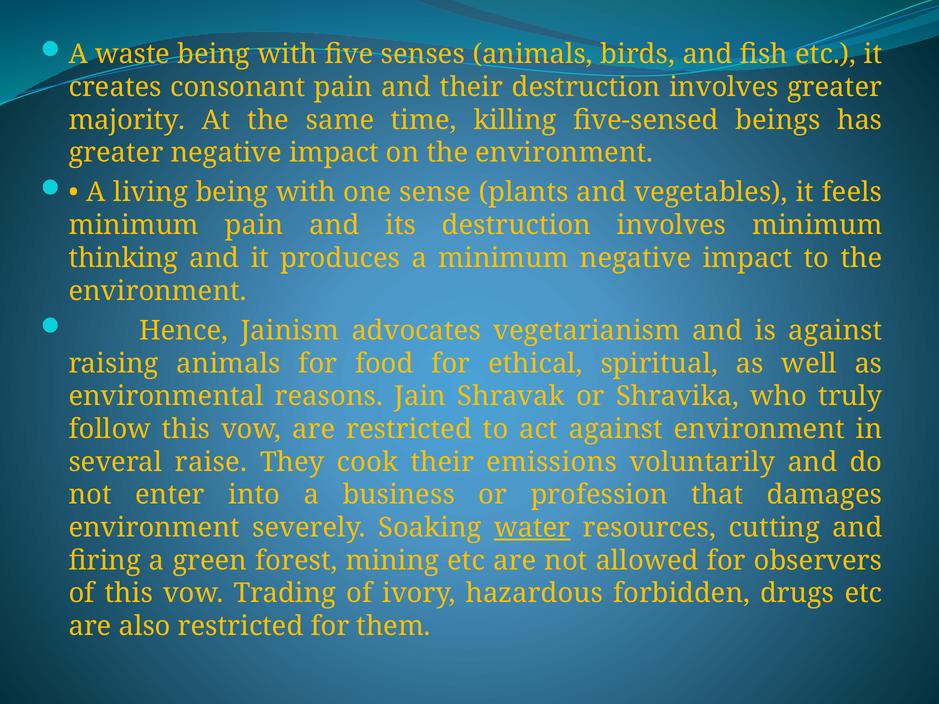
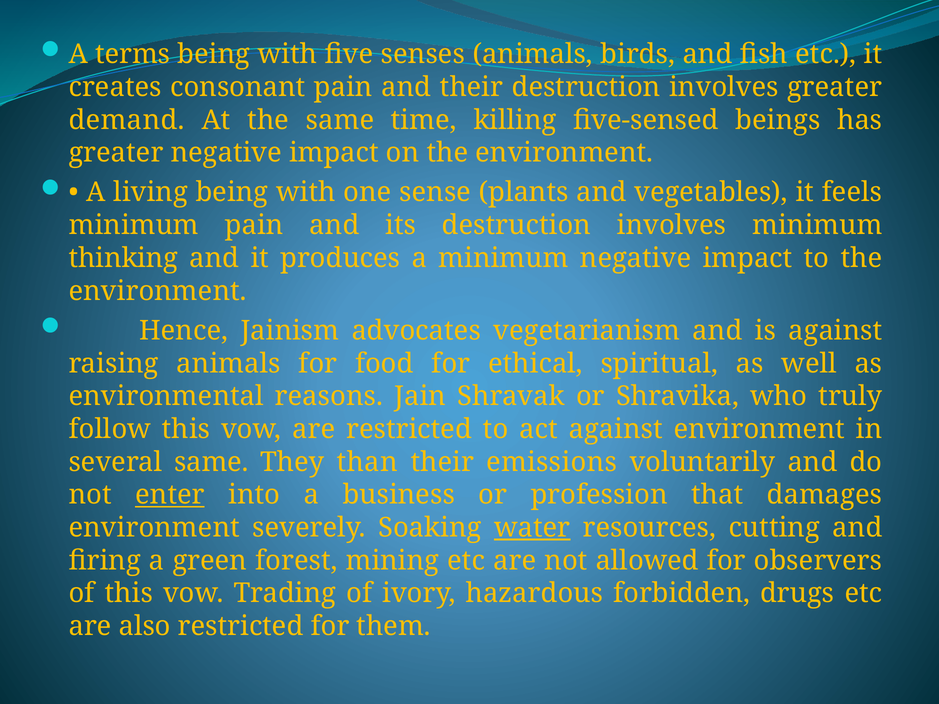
waste: waste -> terms (133, 54)
majority: majority -> demand (127, 120)
several raise: raise -> same (211, 462)
cook: cook -> than (367, 462)
enter underline: none -> present (170, 495)
